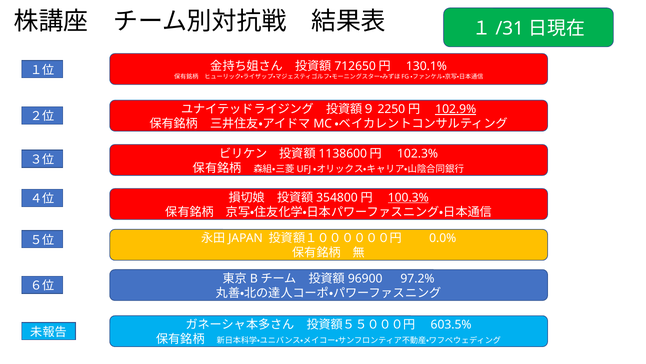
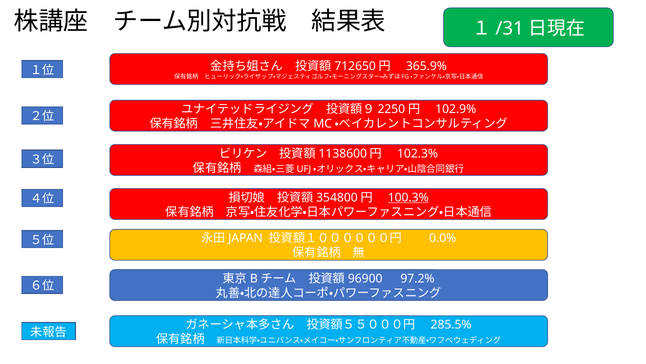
130.1%: 130.1% -> 365.9% (426, 66)
102.9% underline: present -> none (456, 109)
603.5%: 603.5% -> 285.5% (451, 324)
